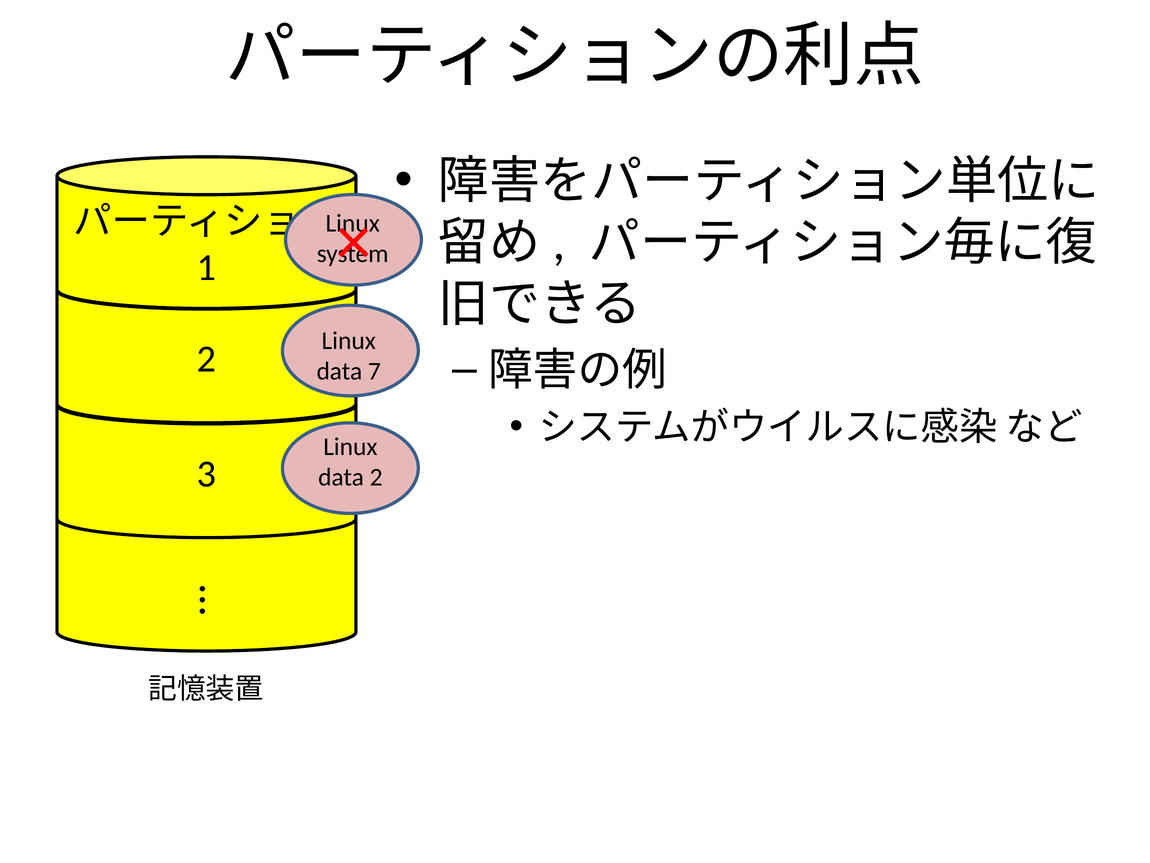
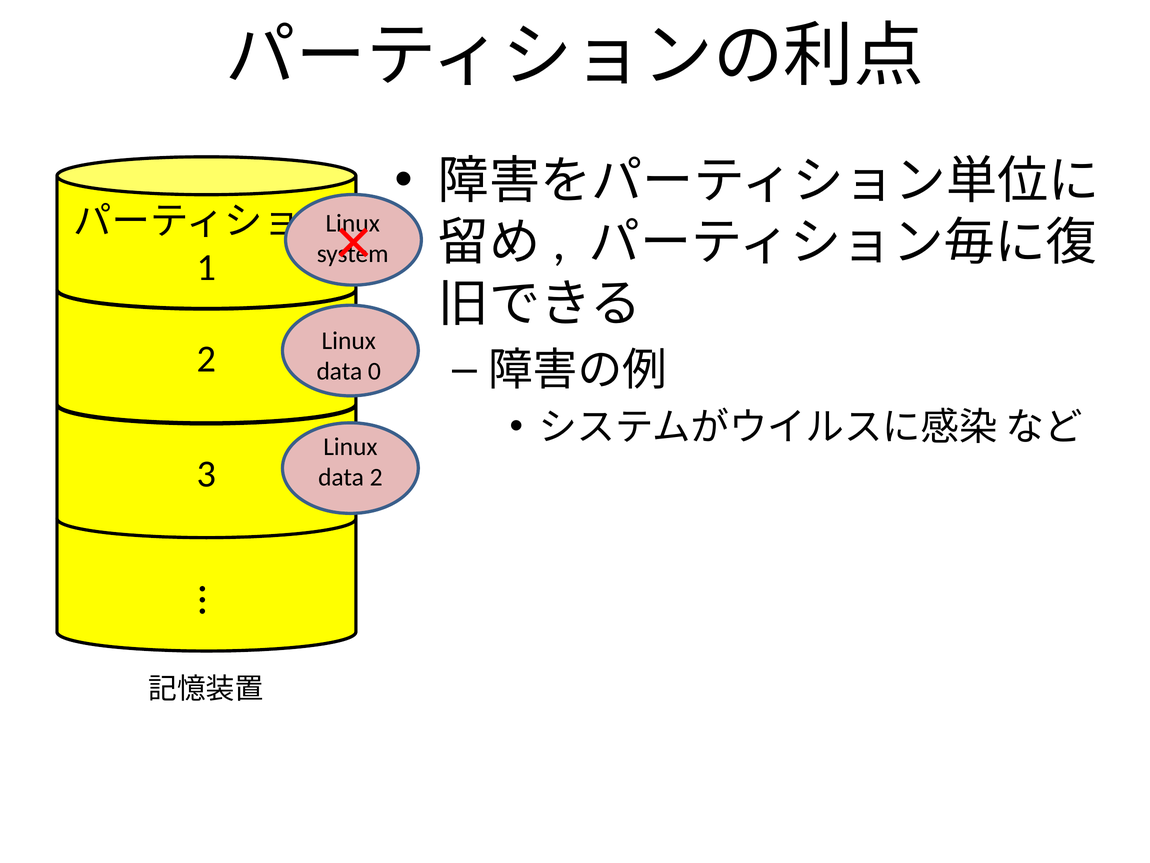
7: 7 -> 0 (374, 371)
